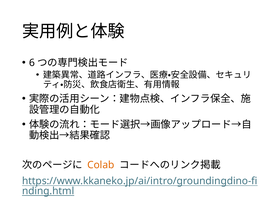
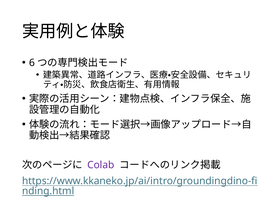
Colab colour: orange -> purple (101, 165)
